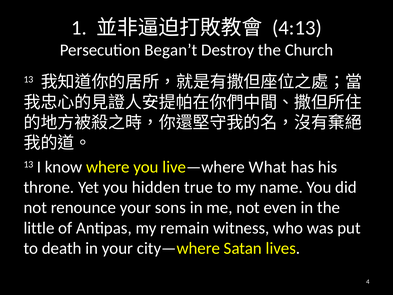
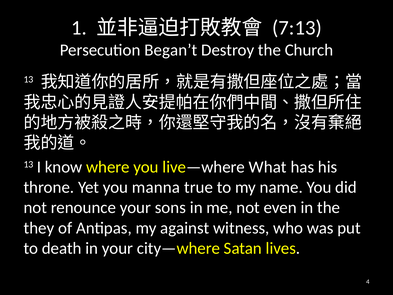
4:13: 4:13 -> 7:13 (297, 28)
hidden: hidden -> manna (156, 187)
little: little -> they (39, 228)
remain: remain -> against (185, 228)
